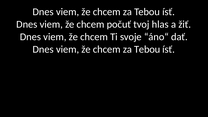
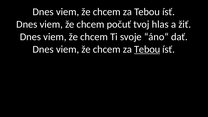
Tebou underline: none -> present (147, 49)
